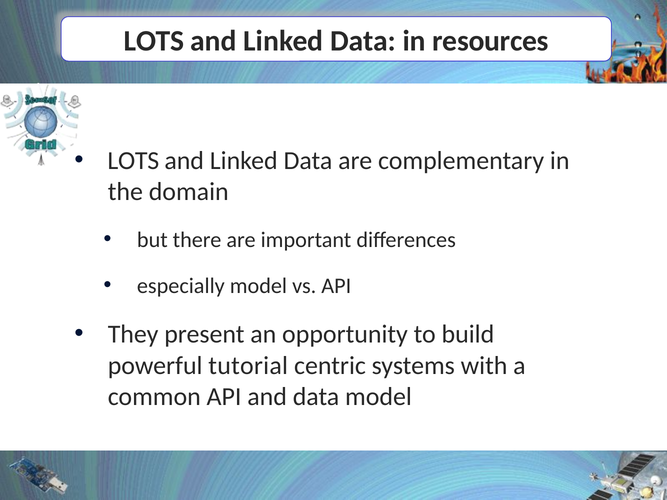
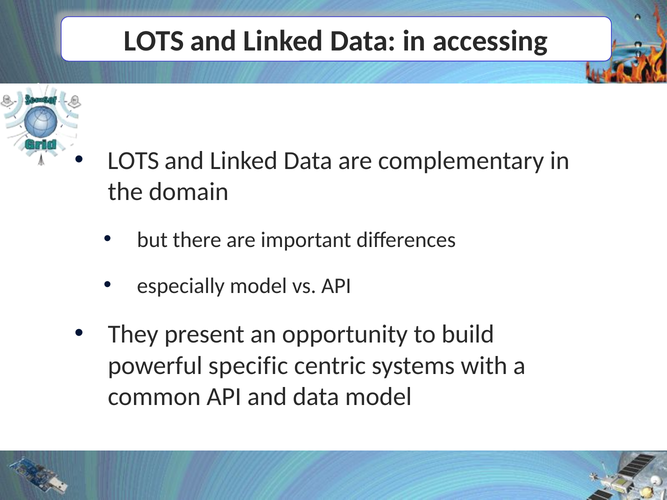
resources: resources -> accessing (490, 41)
tutorial: tutorial -> specific (248, 366)
